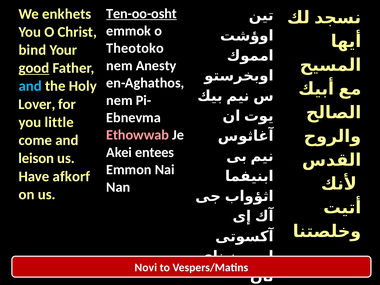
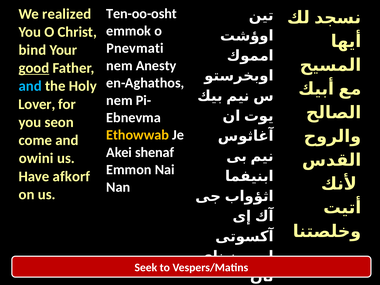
Ten-oo-osht underline: present -> none (141, 14)
enkhets: enkhets -> realized (67, 14)
Theotoko: Theotoko -> Pnevmati (135, 48)
little: little -> seon (59, 122)
Ethowwab colour: pink -> yellow (138, 135)
entees: entees -> shenaf (155, 152)
leison: leison -> owini (36, 158)
Novi: Novi -> Seek (146, 267)
